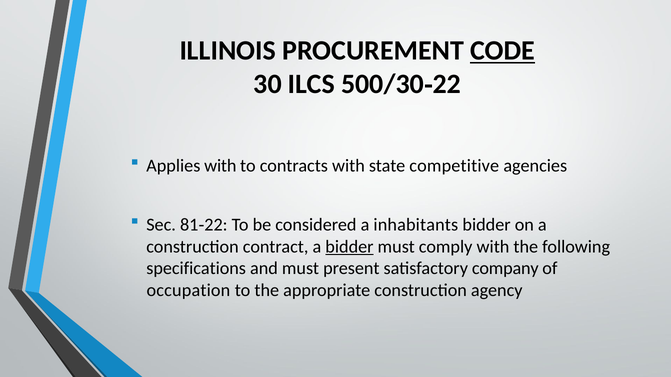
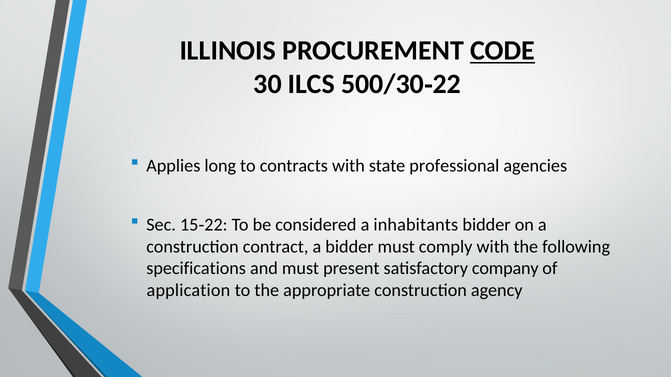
Applies with: with -> long (220, 166)
competitive: competitive -> professional (454, 166)
81: 81 -> 15 (189, 225)
bidder underline: present -> none (349, 247)
occupation: occupation -> application (188, 291)
